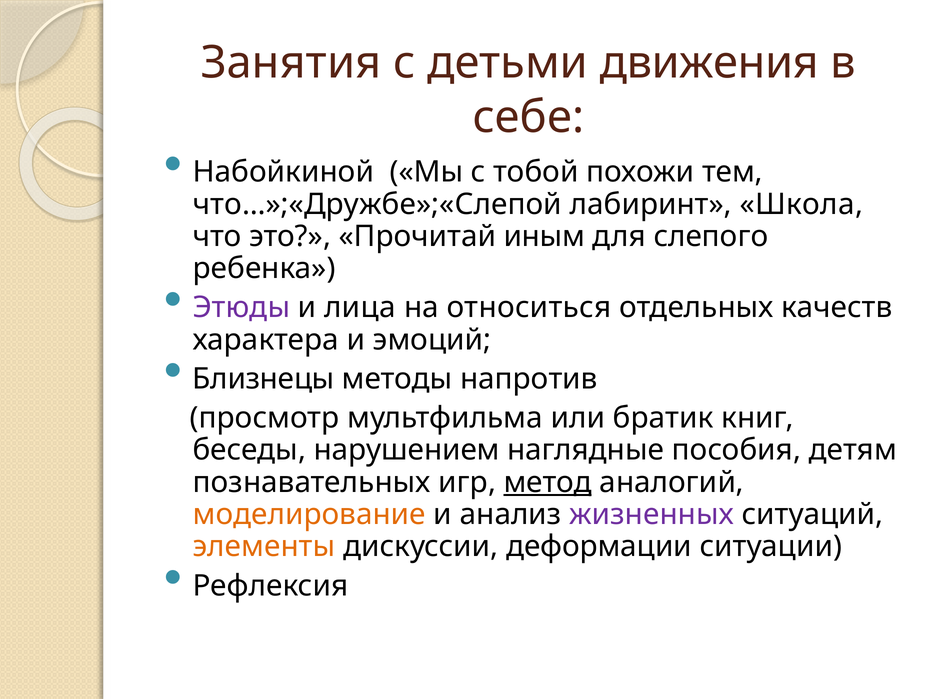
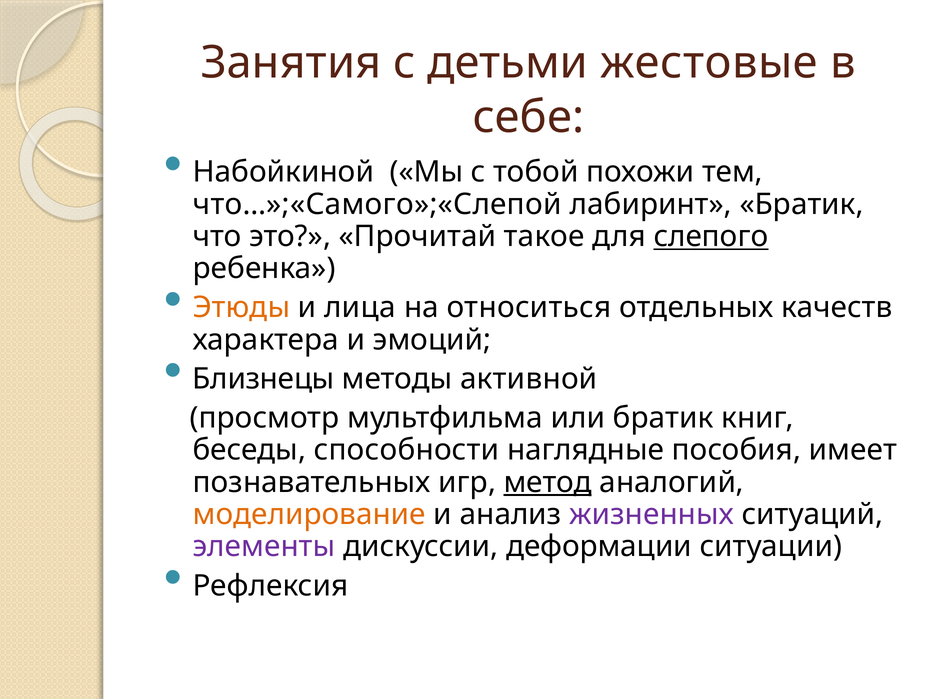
движения: движения -> жестовые (709, 63)
что…»;«Дружбе»;«Слепой: что…»;«Дружбе»;«Слепой -> что…»;«Самого»;«Слепой (377, 204)
лабиринт Школа: Школа -> Братик (802, 204)
иным: иным -> такое (544, 236)
слепого underline: none -> present (711, 236)
Этюды colour: purple -> orange (241, 308)
напротив: напротив -> активной (529, 379)
нарушением: нарушением -> способности (407, 450)
детям: детям -> имеет (853, 450)
элементы colour: orange -> purple (264, 547)
